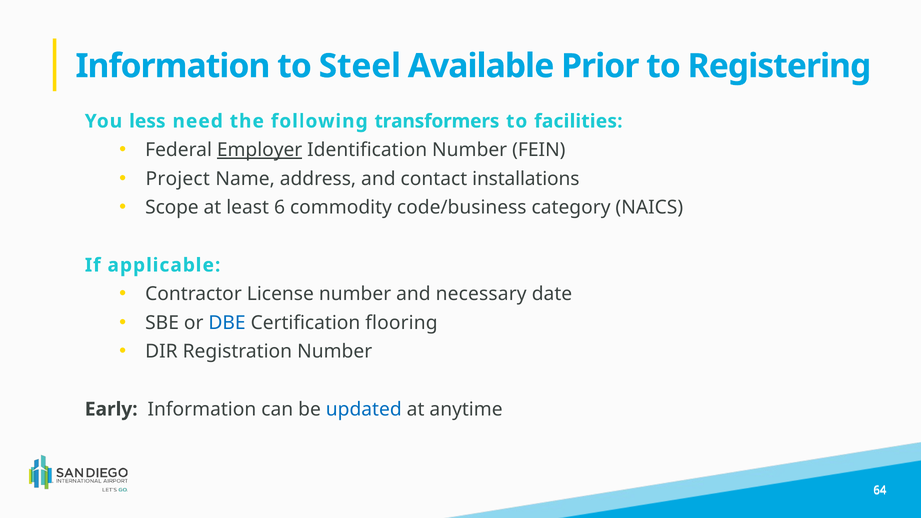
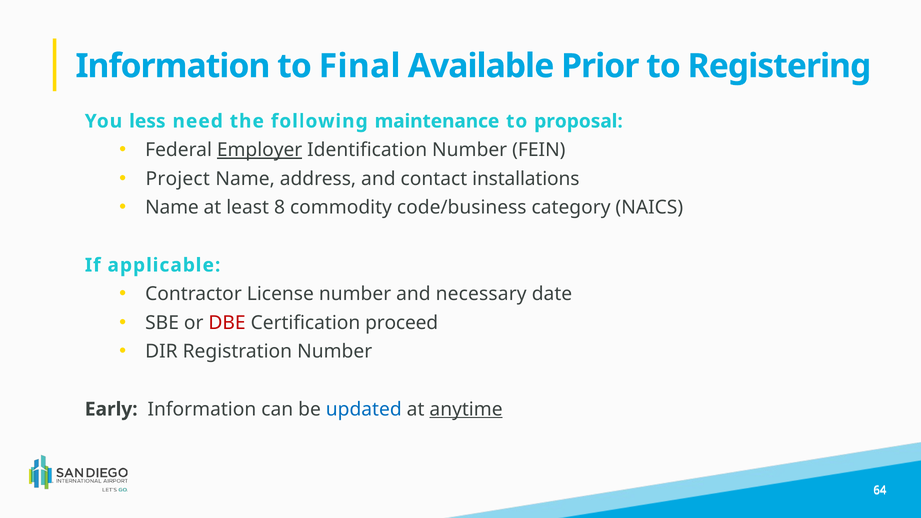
Steel: Steel -> Final (360, 66)
transformers: transformers -> maintenance (437, 121)
facilities: facilities -> proposal (579, 121)
Scope: Scope -> Name (172, 208)
6: 6 -> 8 (280, 208)
DBE colour: blue -> red (227, 323)
flooring: flooring -> proceed (402, 323)
anytime underline: none -> present (466, 409)
